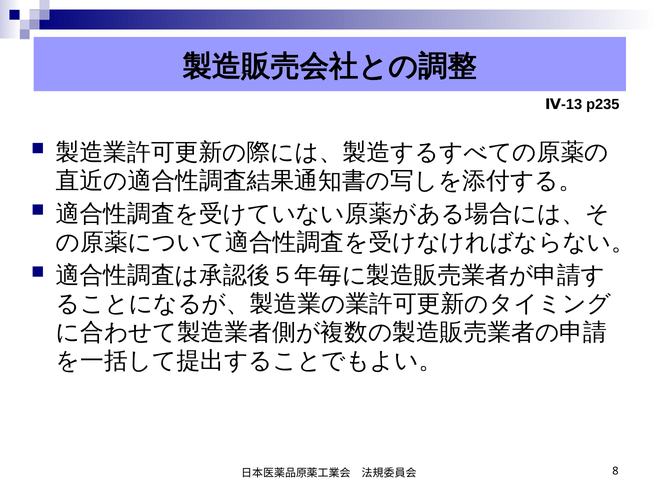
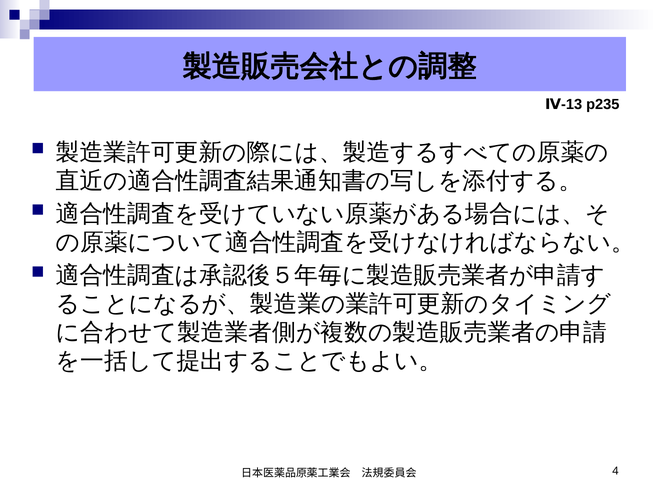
8: 8 -> 4 (615, 472)
